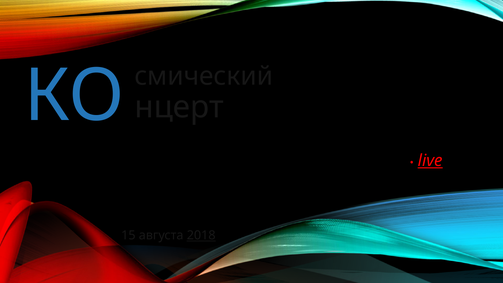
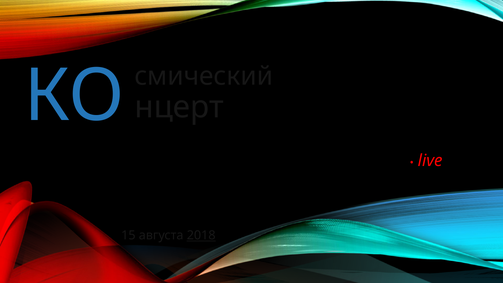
live underline: present -> none (430, 161)
